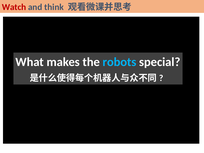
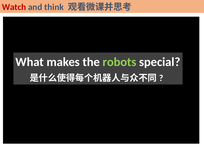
robots colour: light blue -> light green (119, 62)
